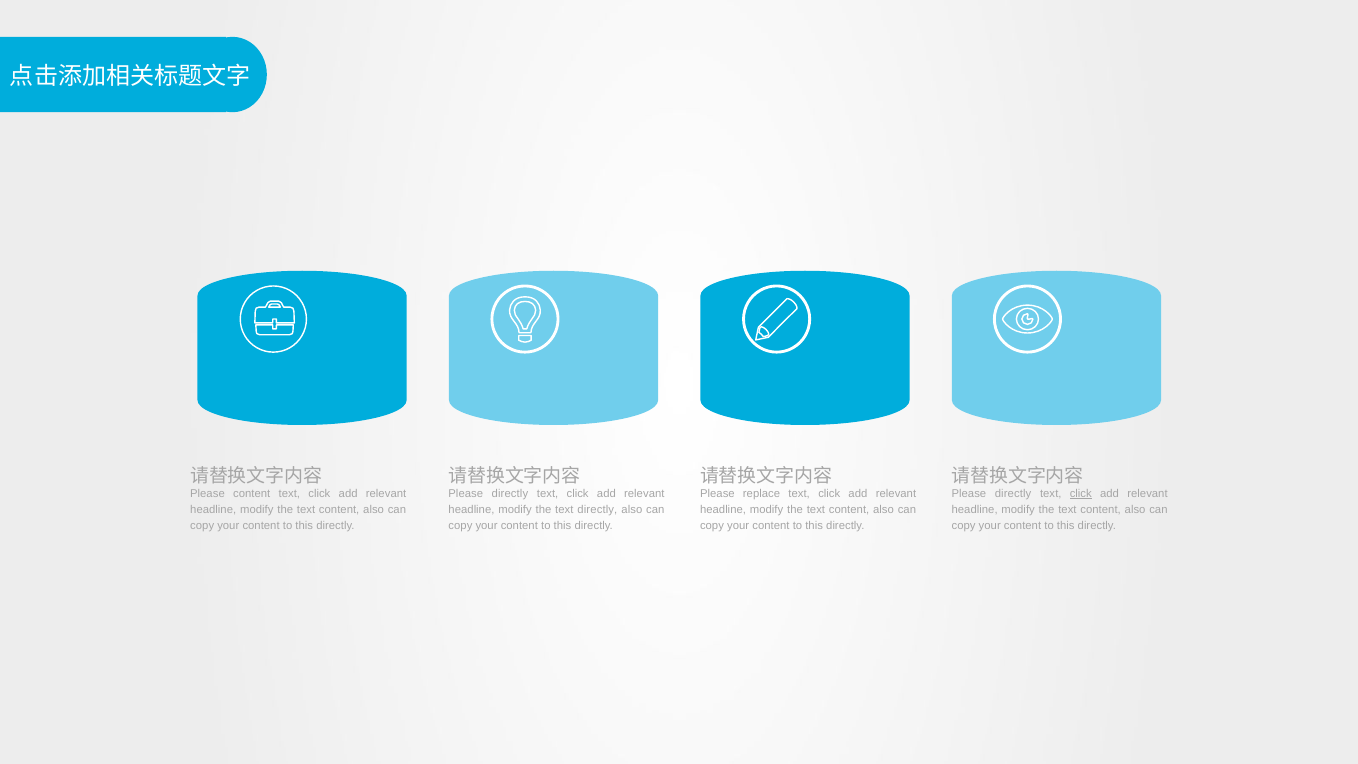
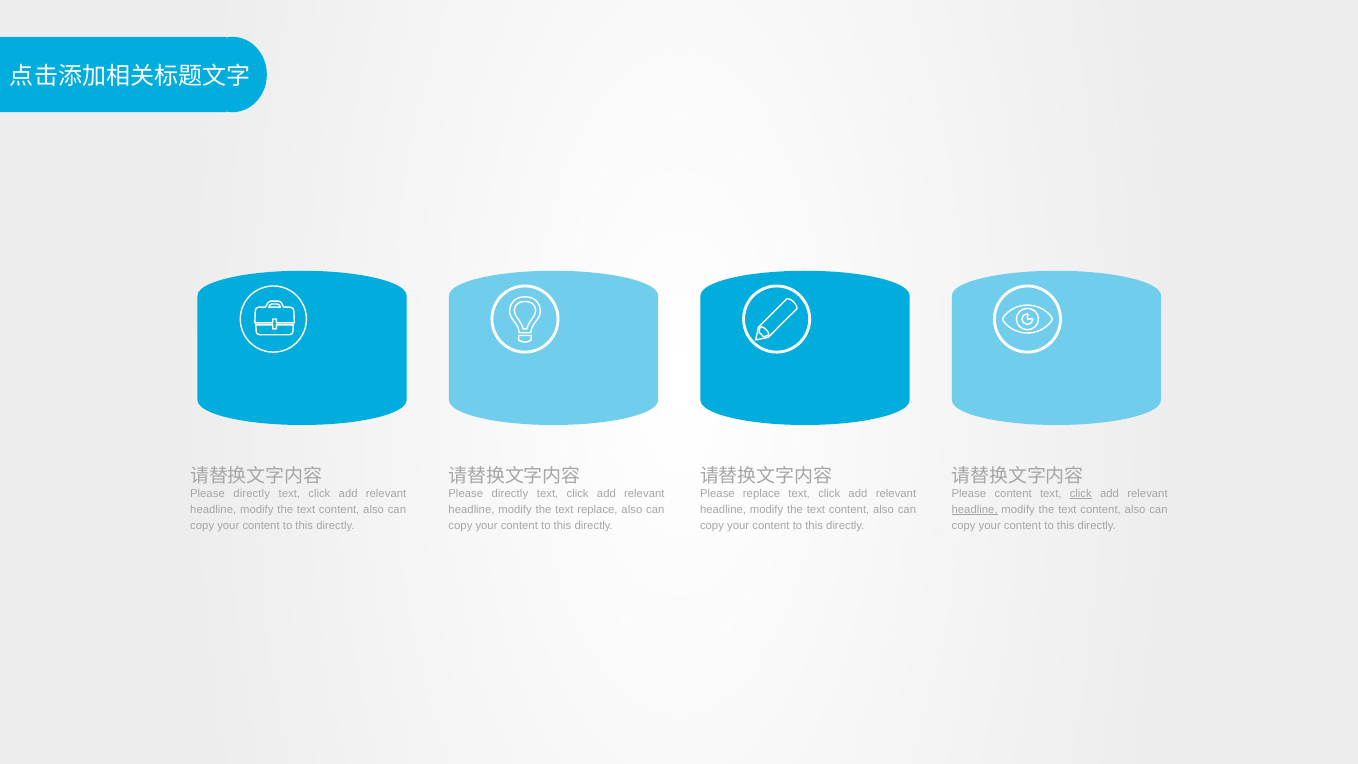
content: content -> directly (252, 494)
directly: directly -> content (1013, 494)
text directly: directly -> replace (597, 510)
headline underline: none -> present (975, 510)
